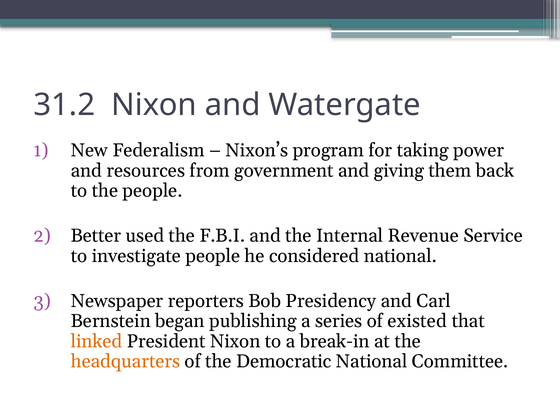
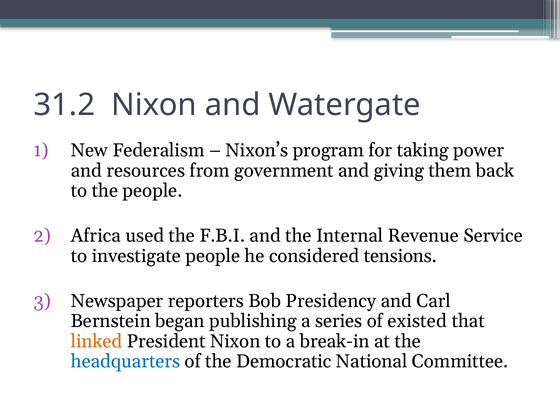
Better: Better -> Africa (96, 236)
considered national: national -> tensions (400, 256)
headquarters colour: orange -> blue (125, 361)
